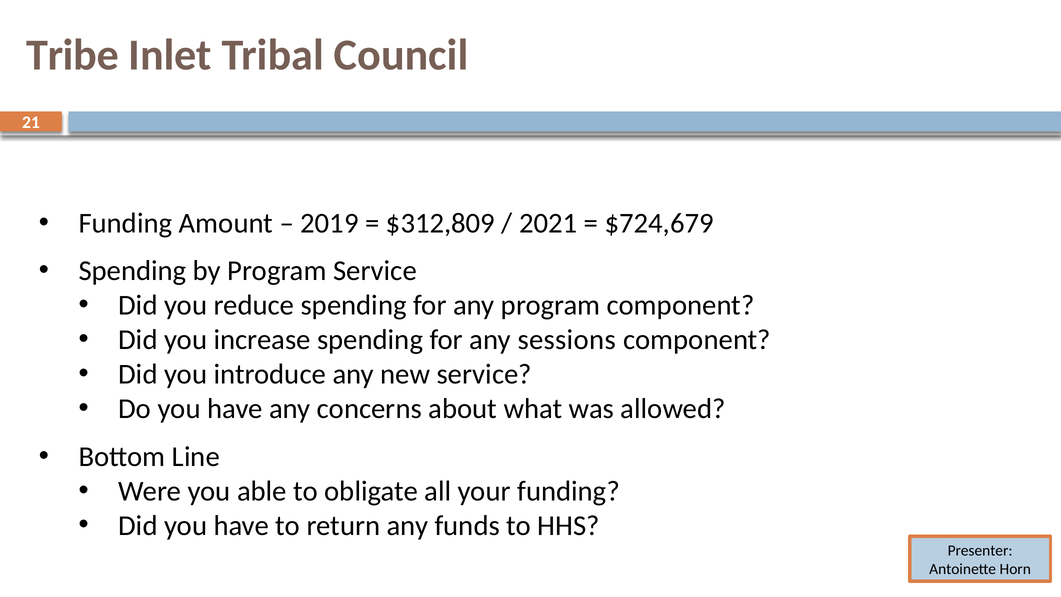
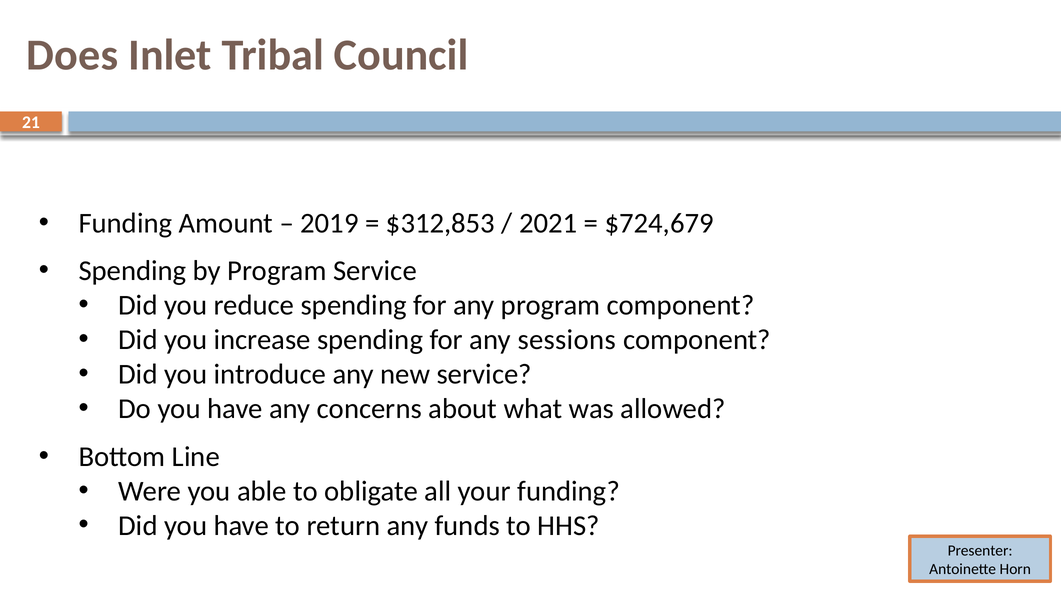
Tribe: Tribe -> Does (72, 55)
$312,809: $312,809 -> $312,853 (440, 223)
